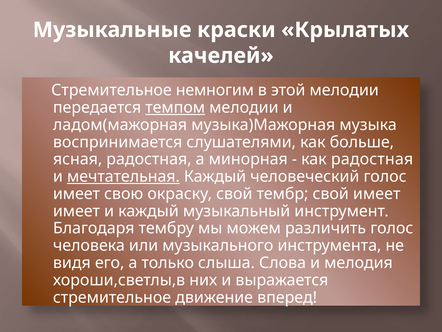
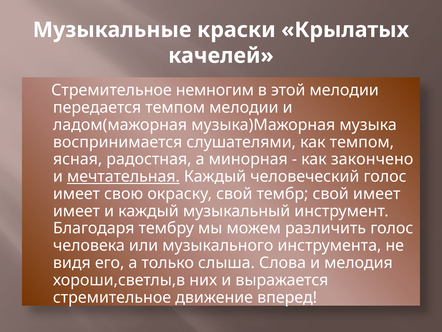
темпом underline: present -> none (175, 107)
как больше: больше -> темпом (362, 142)
как радостная: радостная -> закончено (372, 159)
